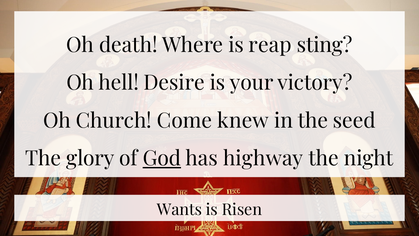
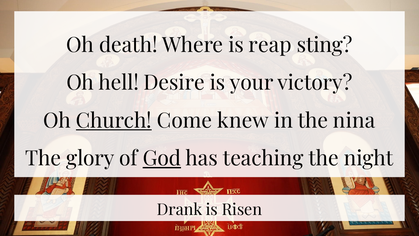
Church underline: none -> present (114, 121)
seed: seed -> nina (354, 121)
highway: highway -> teaching (263, 158)
Wants: Wants -> Drank (180, 210)
